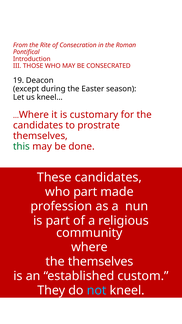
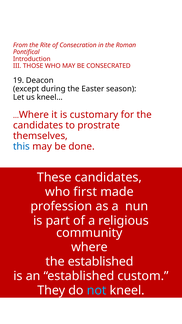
this colour: green -> blue (21, 146)
who part: part -> first (85, 192)
the themselves: themselves -> established (101, 261)
